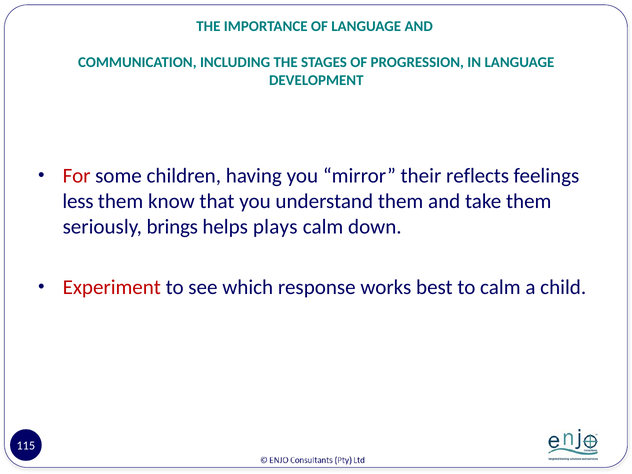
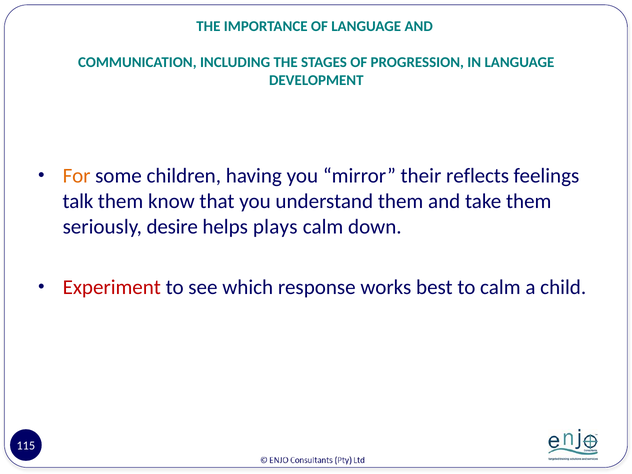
For colour: red -> orange (77, 176)
less: less -> talk (78, 201)
brings: brings -> desire (172, 227)
